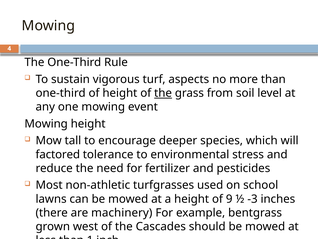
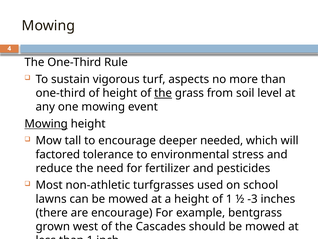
Mowing underline: none -> present (46, 124)
species: species -> needed (222, 140)
of 9: 9 -> 1 (229, 199)
are machinery: machinery -> encourage (122, 212)
